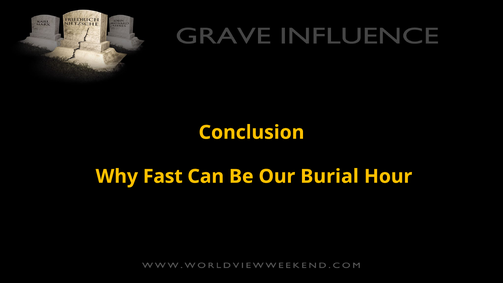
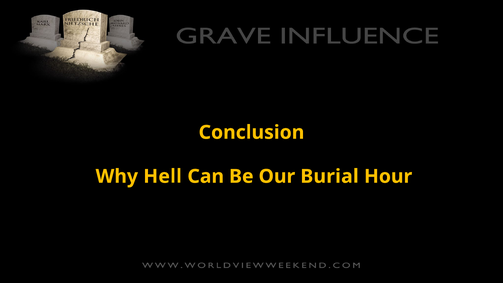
Fast: Fast -> Hell (163, 176)
